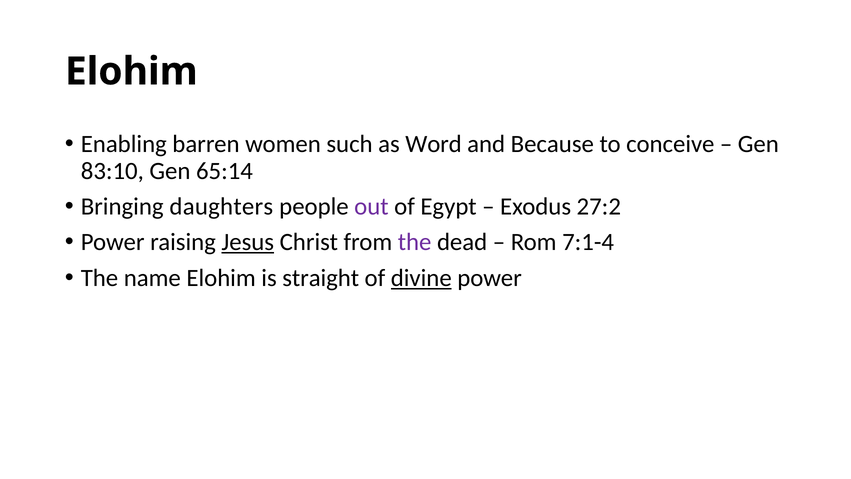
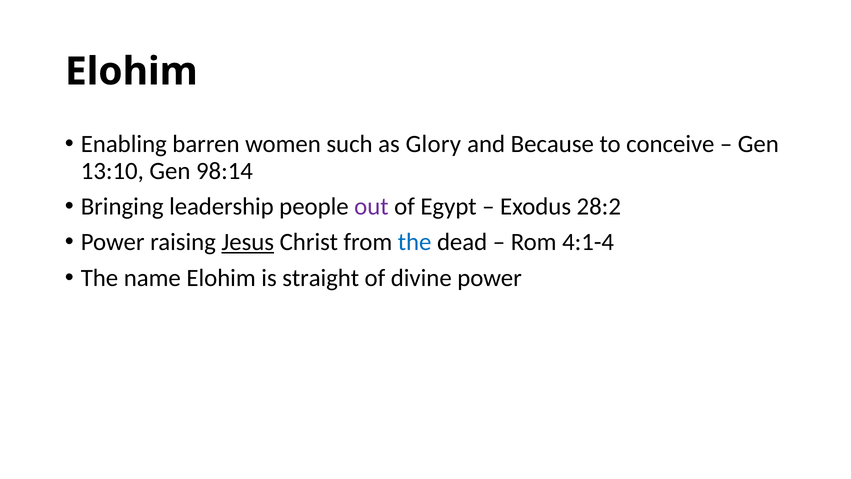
Word: Word -> Glory (433, 144)
83:10: 83:10 -> 13:10 (112, 171)
65:14: 65:14 -> 98:14 (224, 171)
daughters: daughters -> leadership (221, 206)
27:2: 27:2 -> 28:2 (599, 206)
the colour: purple -> blue (415, 242)
7:1-4: 7:1-4 -> 4:1-4 (588, 242)
divine underline: present -> none (421, 278)
